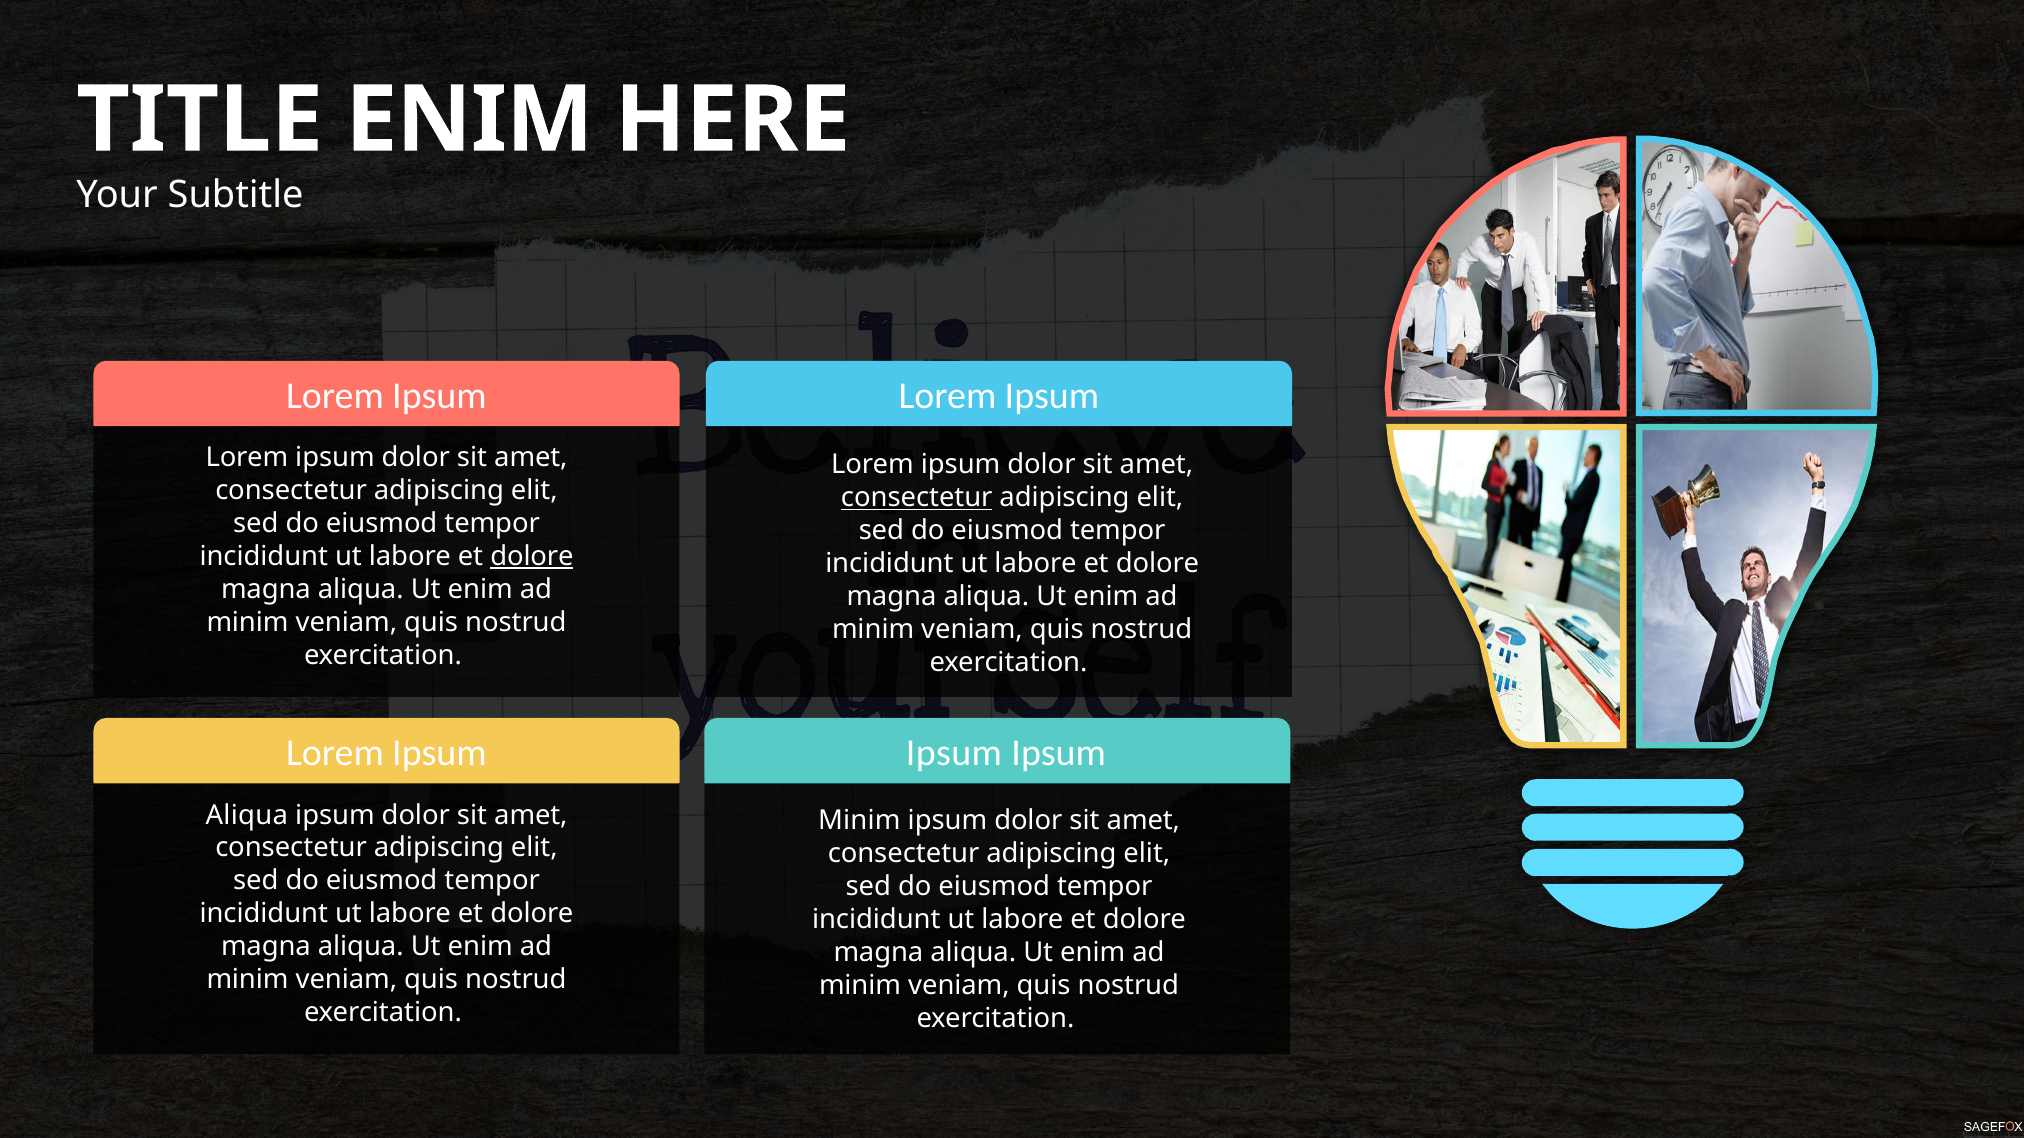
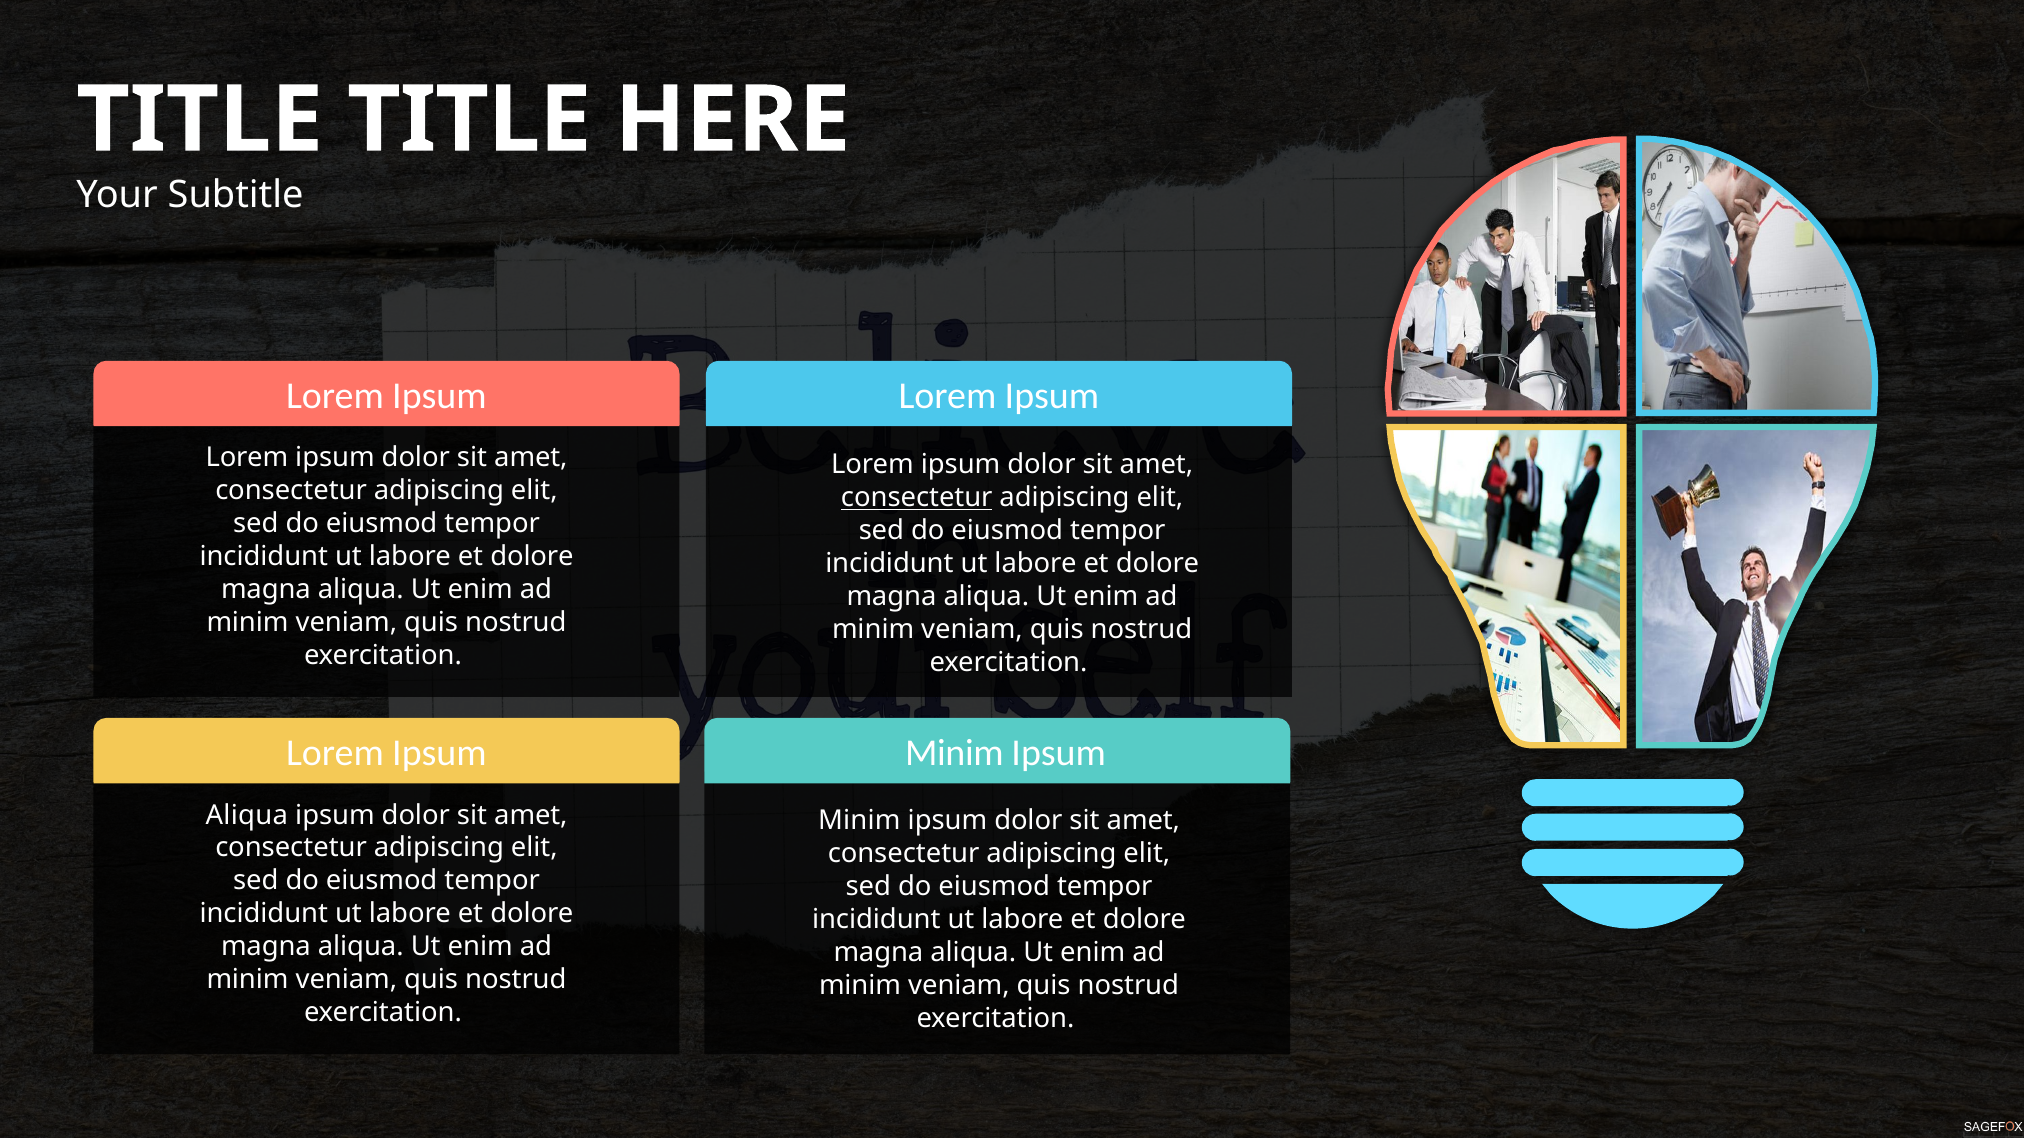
ENIM: ENIM -> TITLE (469, 120)
dolore underline: present -> none (532, 557)
Ipsum: Ipsum -> Minim (954, 754)
